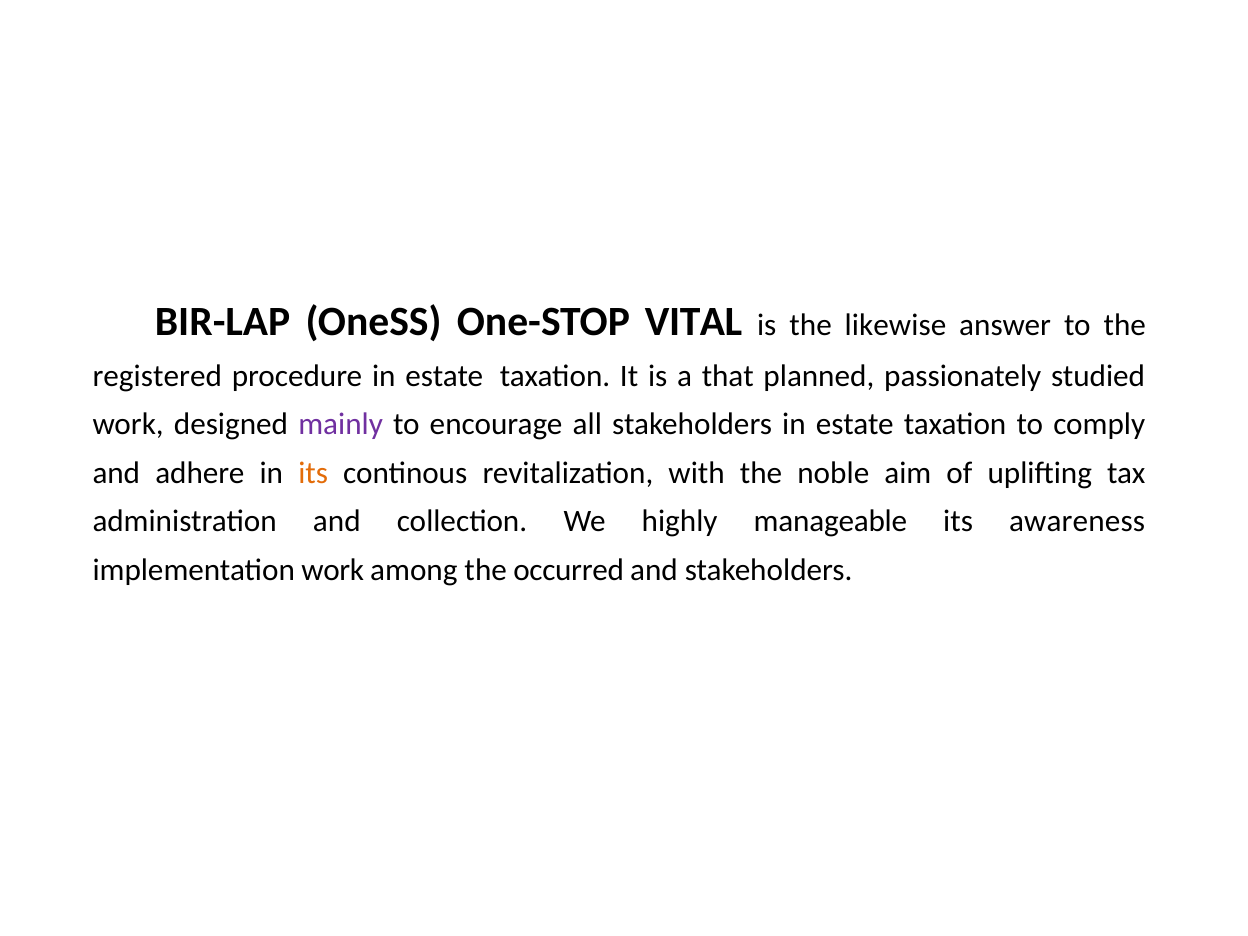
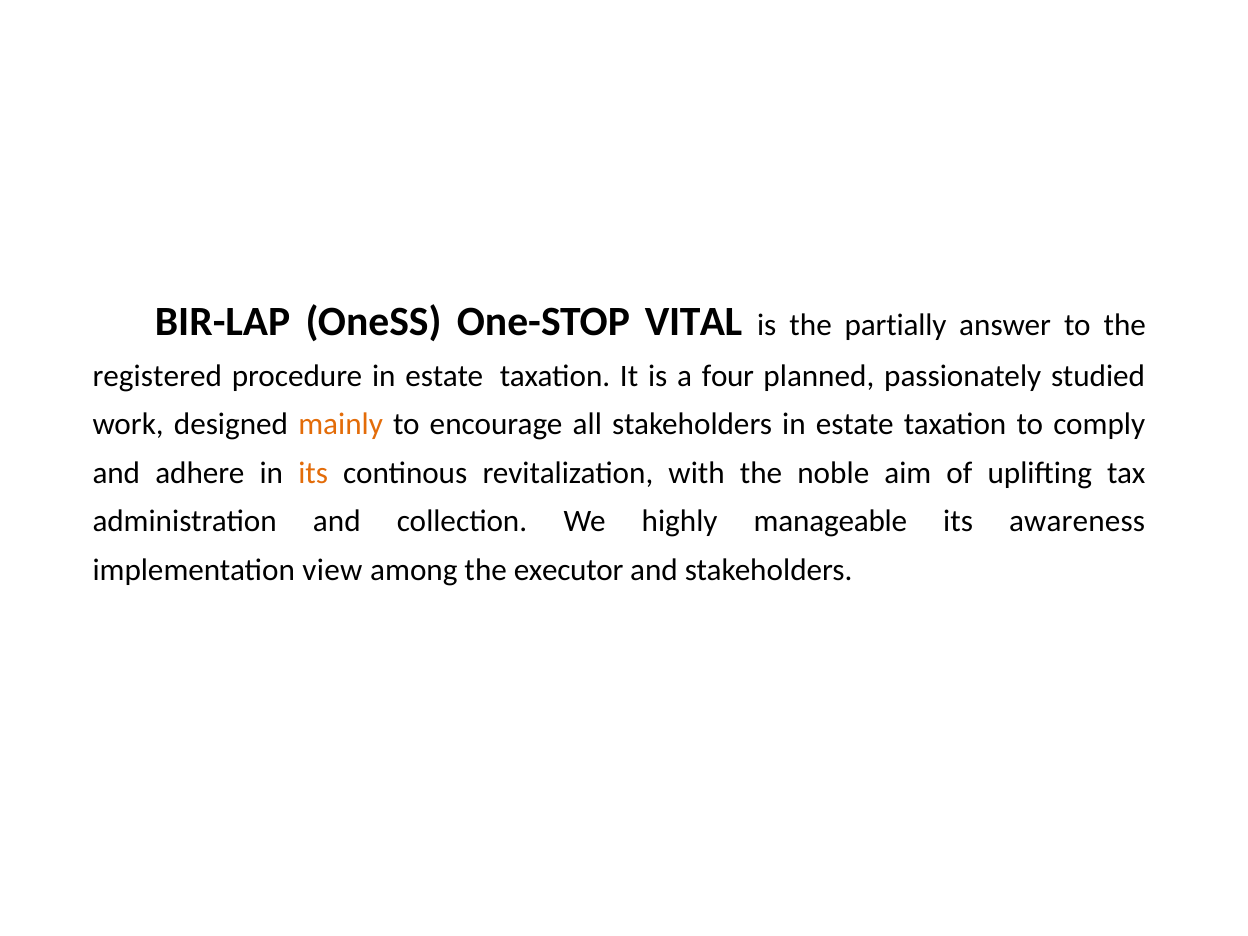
likewise: likewise -> partially (896, 325)
that: that -> four (728, 376)
mainly colour: purple -> orange (341, 424)
implementation work: work -> view (332, 570)
occurred: occurred -> executor (569, 570)
